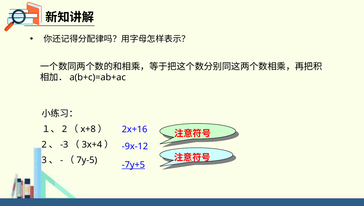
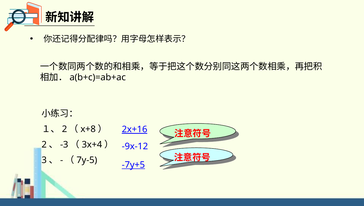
2x+16 underline: none -> present (135, 130)
